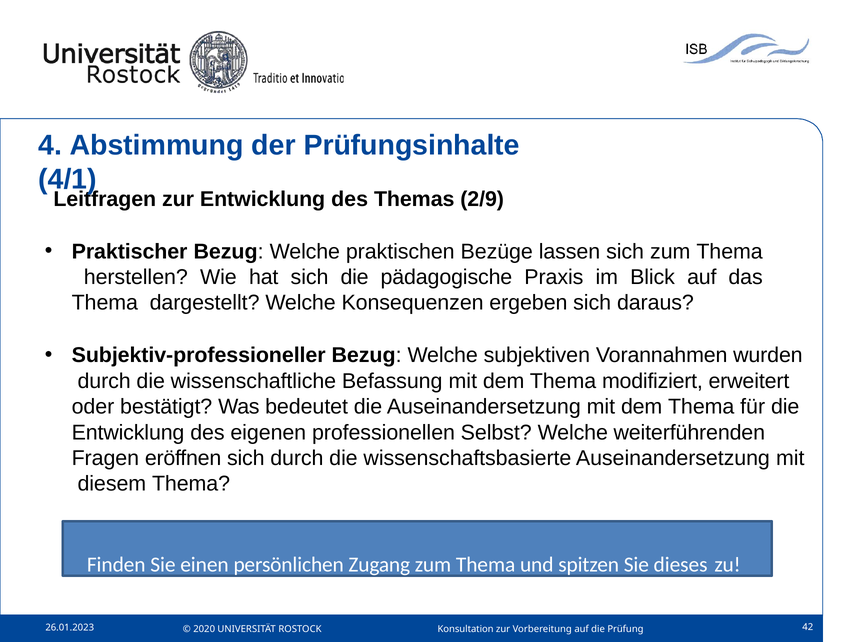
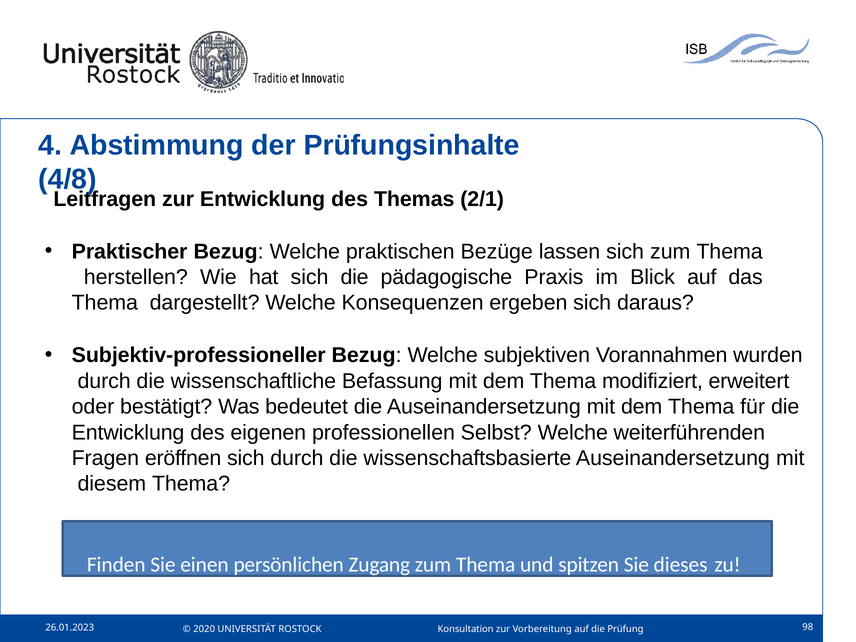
4/1: 4/1 -> 4/8 (67, 179)
2/9: 2/9 -> 2/1 (482, 199)
42: 42 -> 98 (808, 627)
